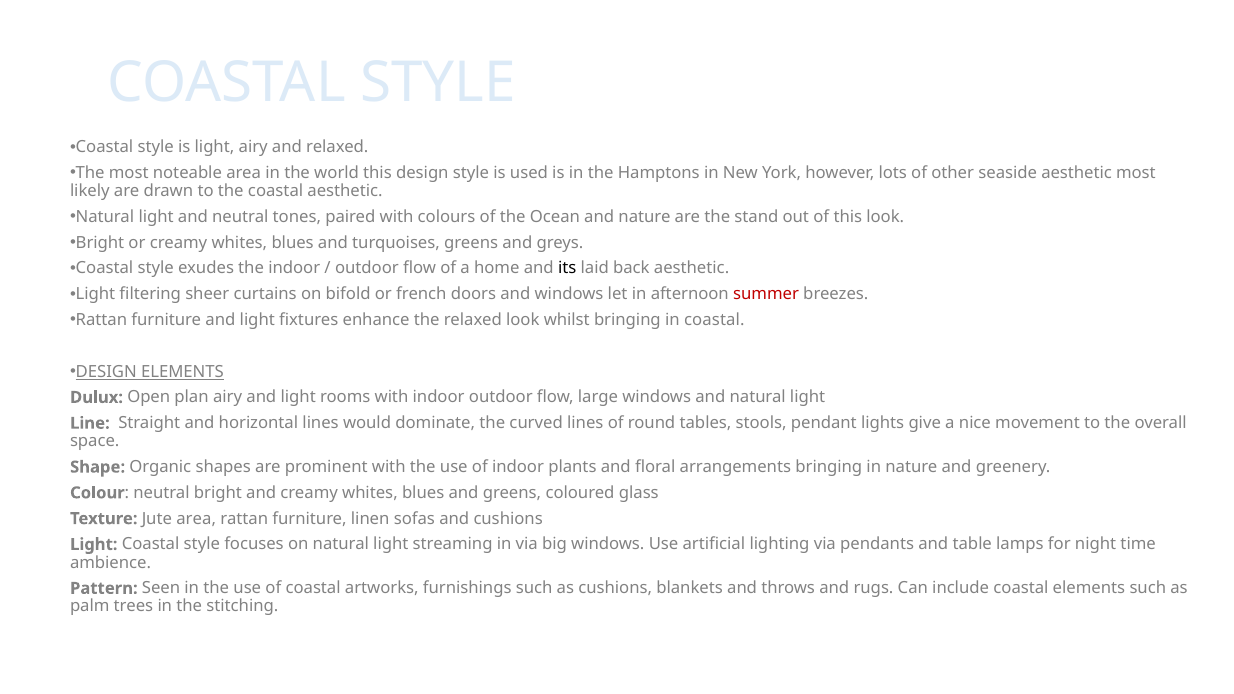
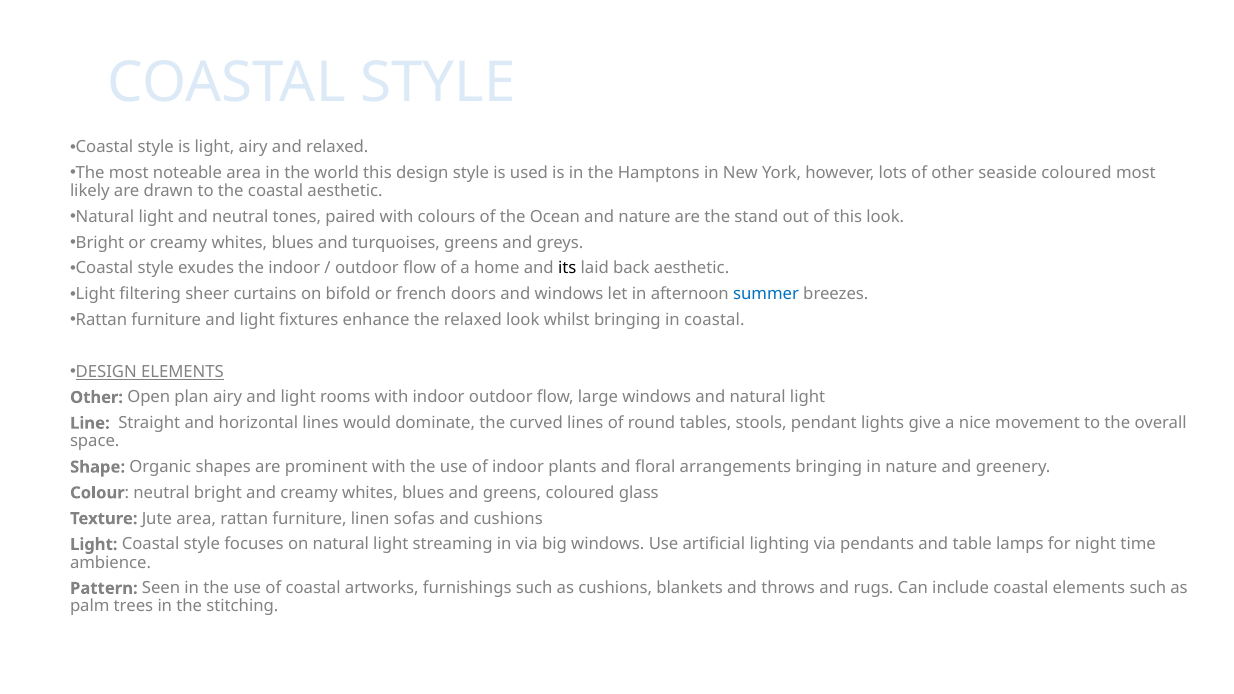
seaside aesthetic: aesthetic -> coloured (1076, 173)
summer colour: red -> blue (766, 294)
Dulux: Dulux -> Other (97, 397)
